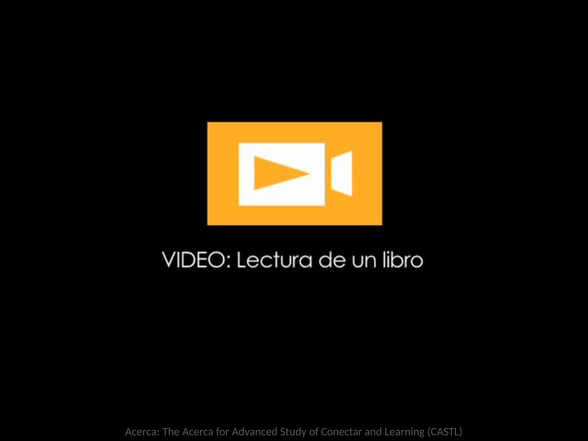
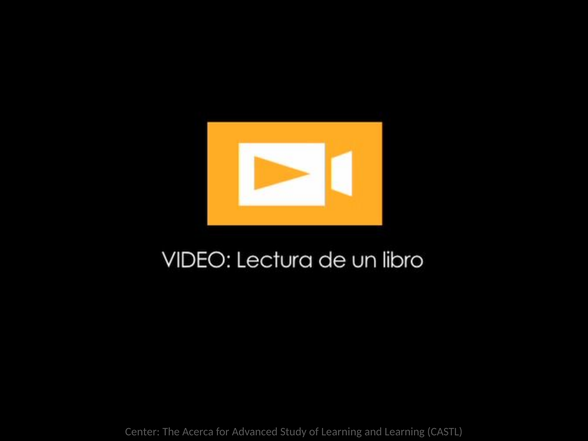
Acerca: Acerca -> Center (142, 432)
of Conectar: Conectar -> Learning (342, 432)
